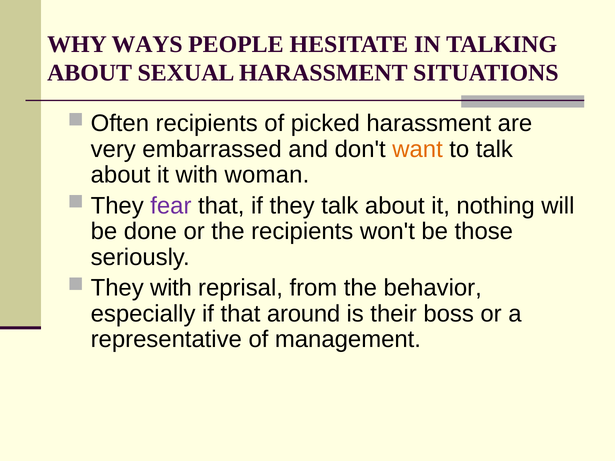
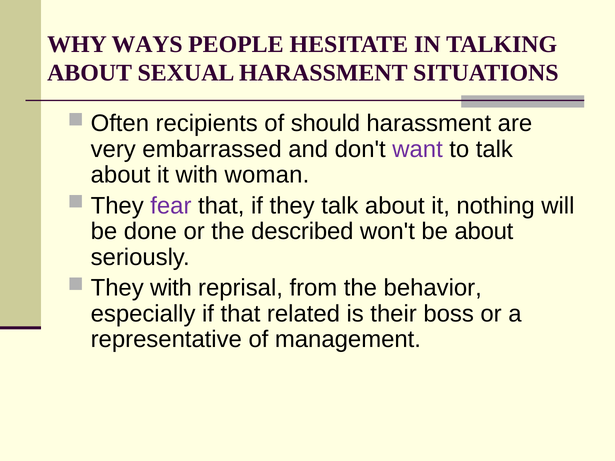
picked: picked -> should (325, 123)
want colour: orange -> purple (418, 149)
the recipients: recipients -> described (302, 232)
be those: those -> about (484, 232)
around: around -> related (303, 314)
